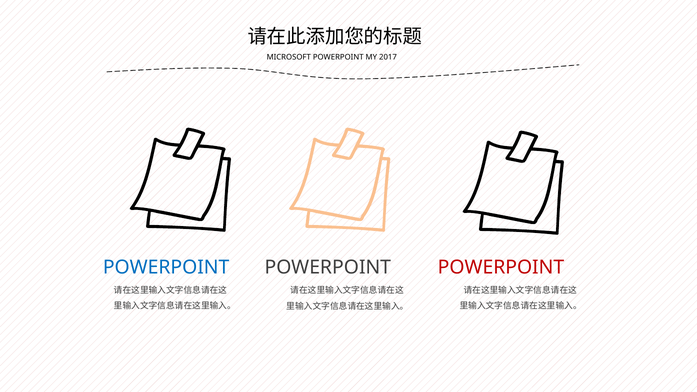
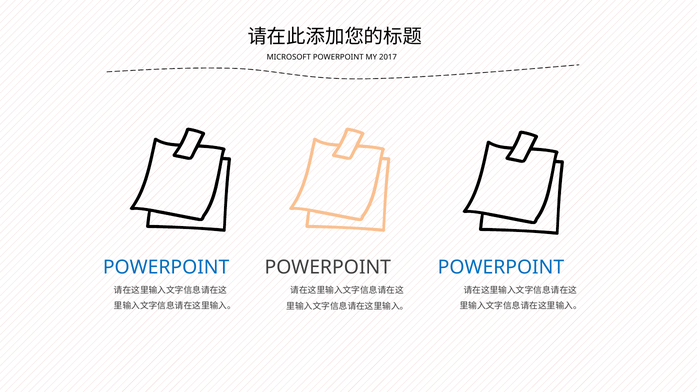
POWERPOINT colour: red -> blue (501, 267)
